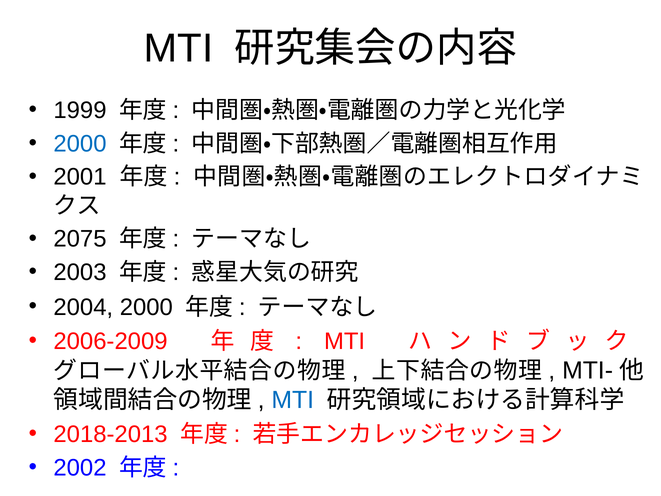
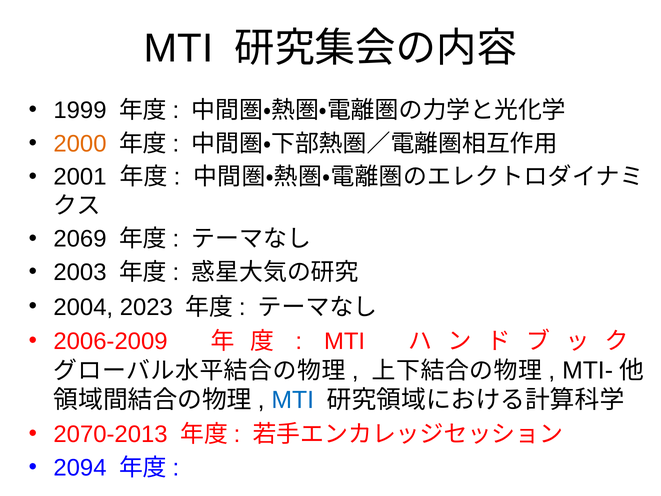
2000 colour: blue -> orange (80, 144)
2075: 2075 -> 2069 (80, 239)
2004 2000: 2000 -> 2023 (146, 307)
2018-2013: 2018-2013 -> 2070-2013 (111, 434)
2002: 2002 -> 2094 (80, 467)
